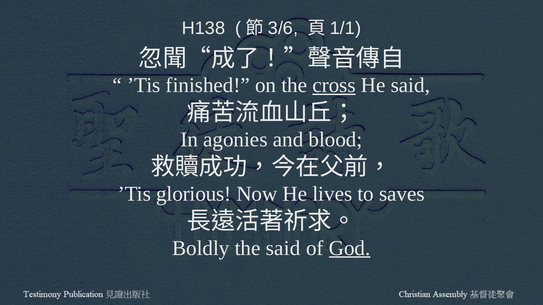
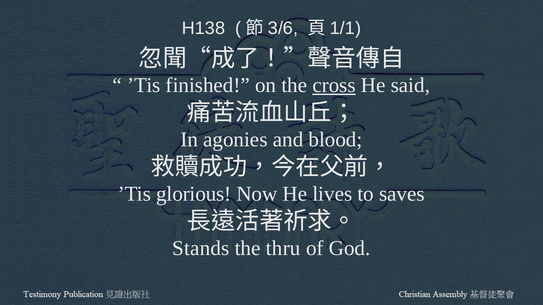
Boldly: Boldly -> Stands (201, 248)
the said: said -> thru (283, 248)
God underline: present -> none (350, 248)
